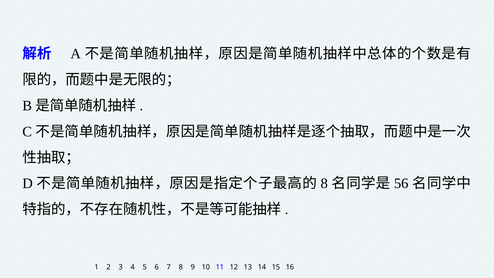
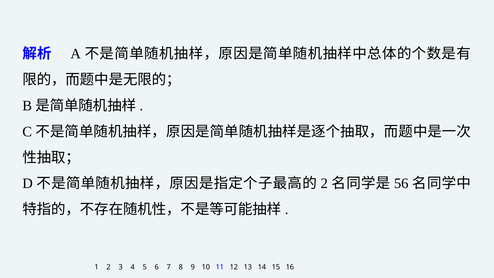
8: 8 -> 2 (324, 183)
